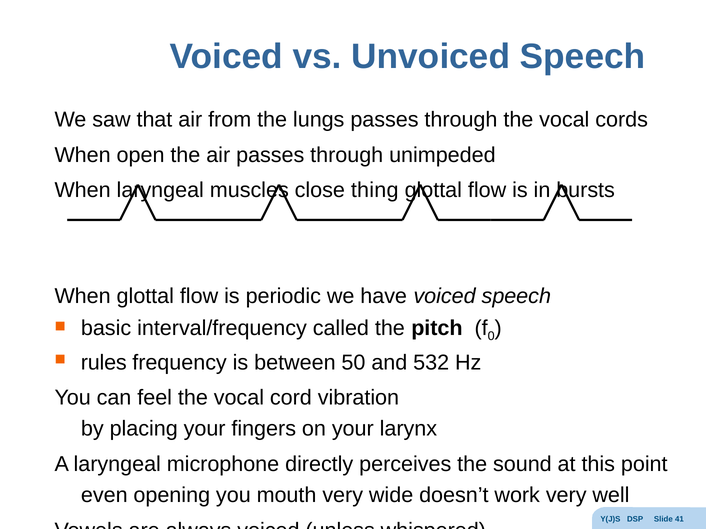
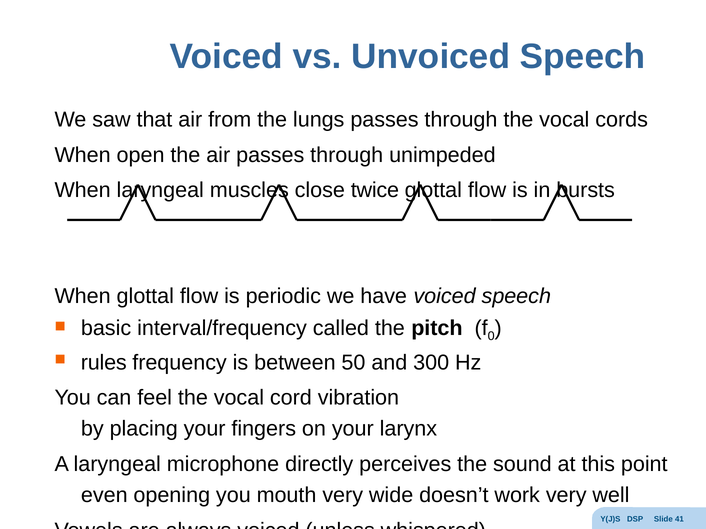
thing: thing -> twice (375, 190)
532: 532 -> 300 (431, 363)
